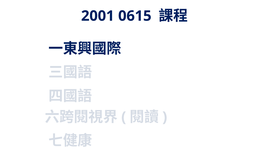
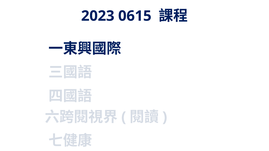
2001: 2001 -> 2023 (98, 16)
